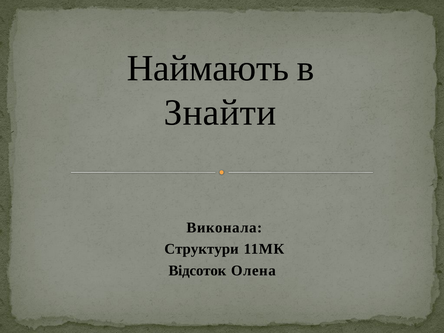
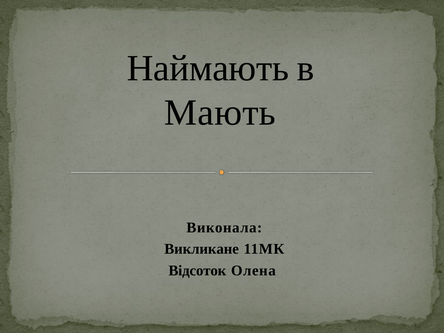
Знайти: Знайти -> Мають (220, 113)
Структури: Структури -> Викликане (202, 249)
